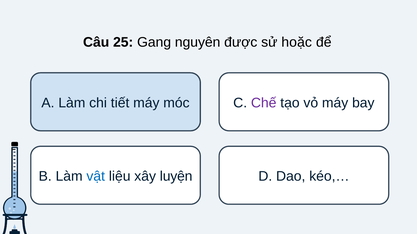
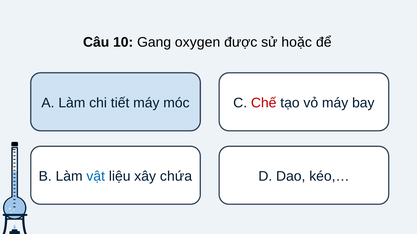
25: 25 -> 10 (123, 42)
nguyên: nguyên -> oxygen (198, 42)
Chế colour: purple -> red (264, 103)
luyện: luyện -> chứa (176, 177)
